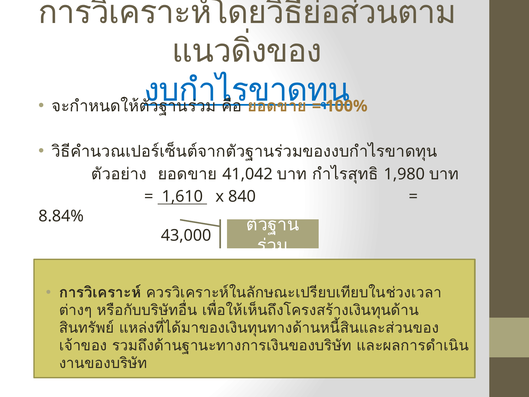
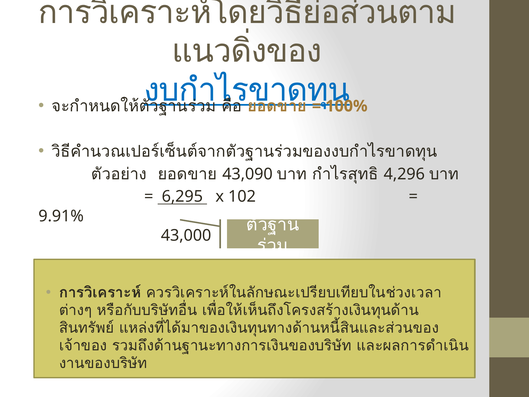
41,042: 41,042 -> 43,090 (247, 174)
1,980: 1,980 -> 4,296 (404, 174)
1,610: 1,610 -> 6,295 (182, 197)
840: 840 -> 102 (242, 197)
8.84%: 8.84% -> 9.91% (61, 216)
